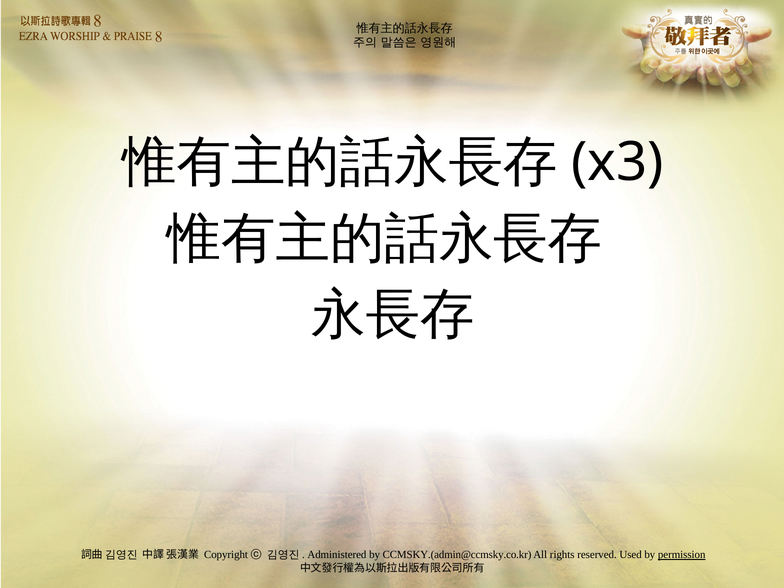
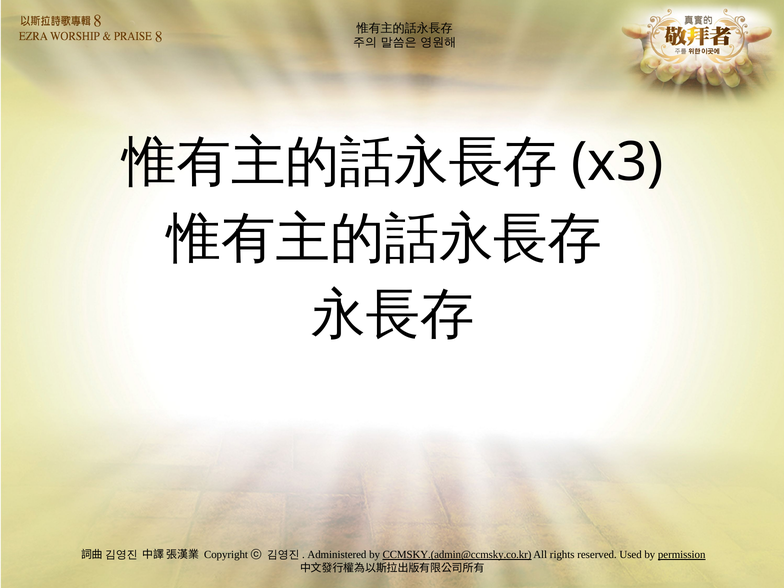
CCMSKY.(admin@ccmsky.co.kr underline: none -> present (457, 555)
